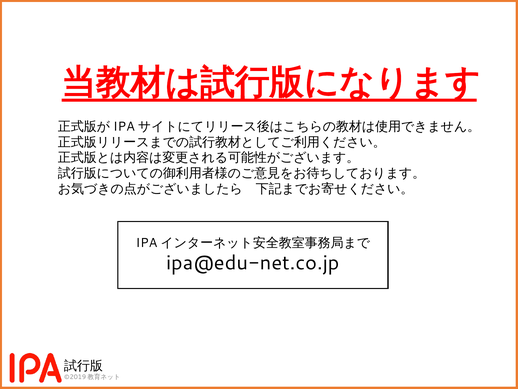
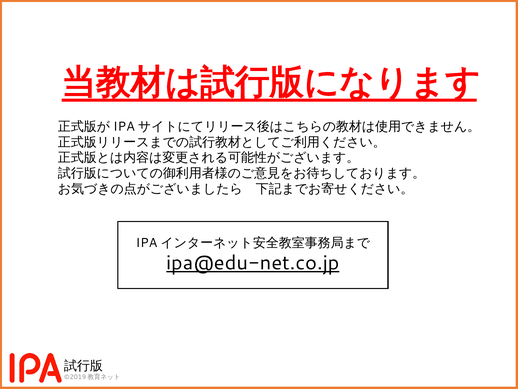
ipa@edu-net.co.jp underline: none -> present (253, 263)
